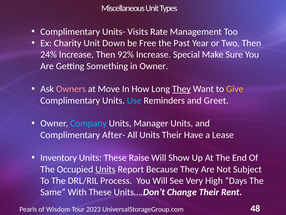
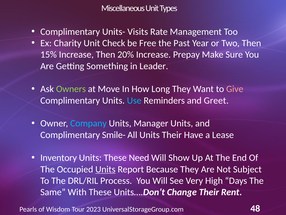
Down: Down -> Check (114, 43)
24%: 24% -> 15% (49, 55)
92%: 92% -> 20% (126, 55)
Special: Special -> Prepay (186, 55)
in Owner: Owner -> Leader (154, 66)
Owners colour: pink -> light green (71, 89)
They underline: present -> none (181, 89)
Give colour: yellow -> pink (235, 89)
After-: After- -> Smile- (114, 135)
Raise: Raise -> Need (139, 157)
